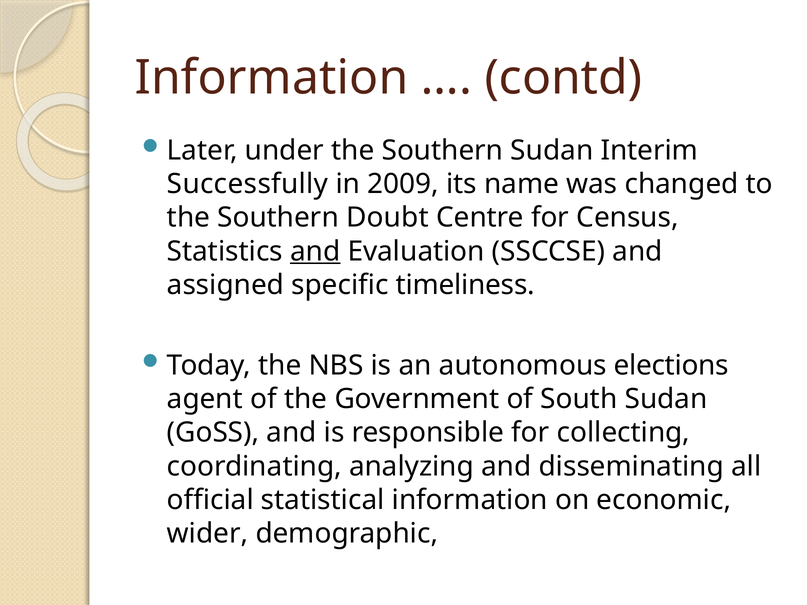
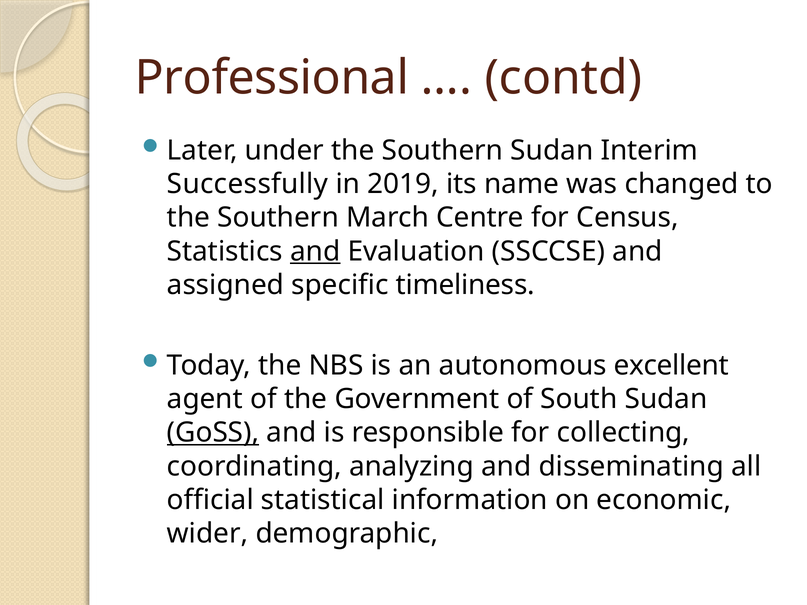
Information: Information -> Professional (272, 78)
2009: 2009 -> 2019 (403, 184)
Doubt: Doubt -> March (388, 218)
elections: elections -> excellent (671, 366)
GoSS underline: none -> present (213, 433)
